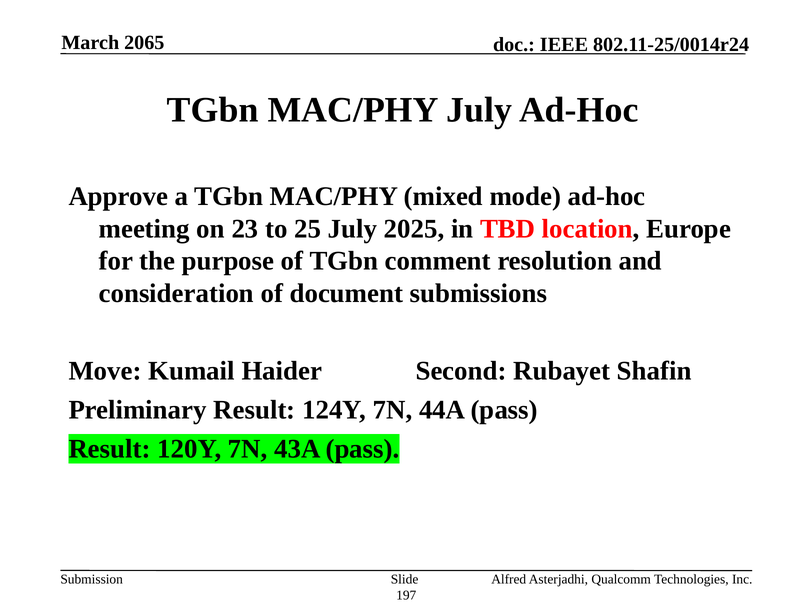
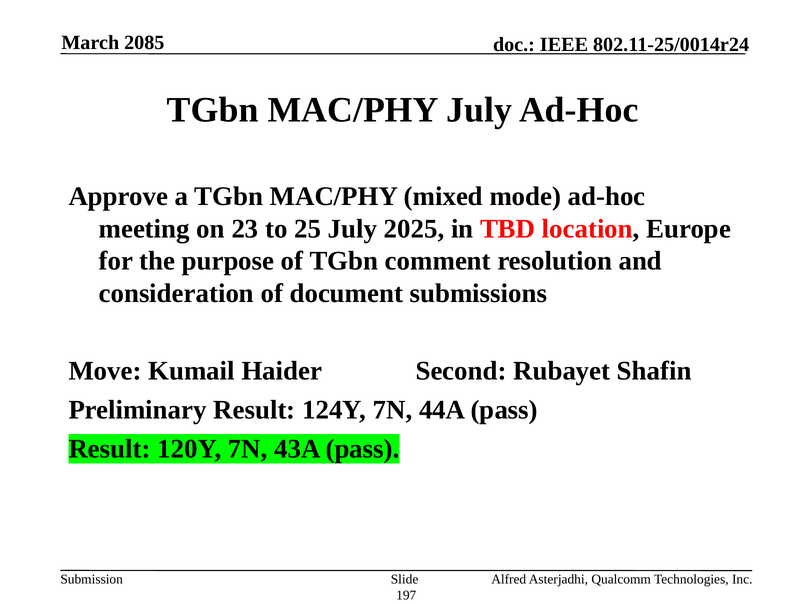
2065: 2065 -> 2085 (144, 43)
